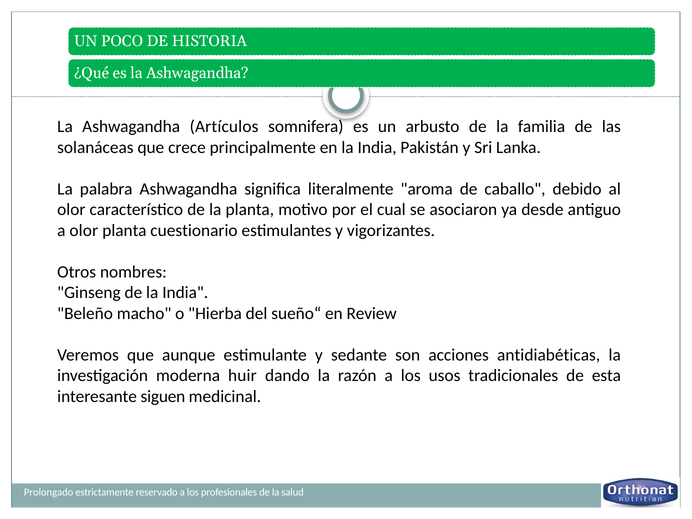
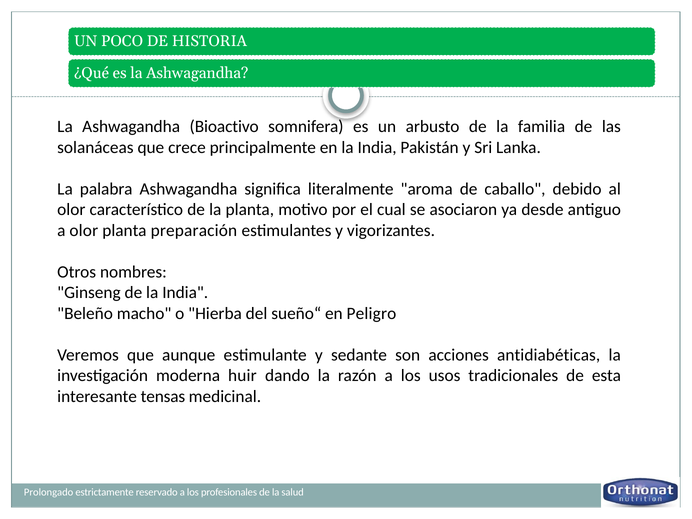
Artículos: Artículos -> Bioactivo (224, 127)
cuestionario: cuestionario -> preparación (194, 230)
Review: Review -> Peligro (371, 313)
siguen: siguen -> tensas (163, 396)
